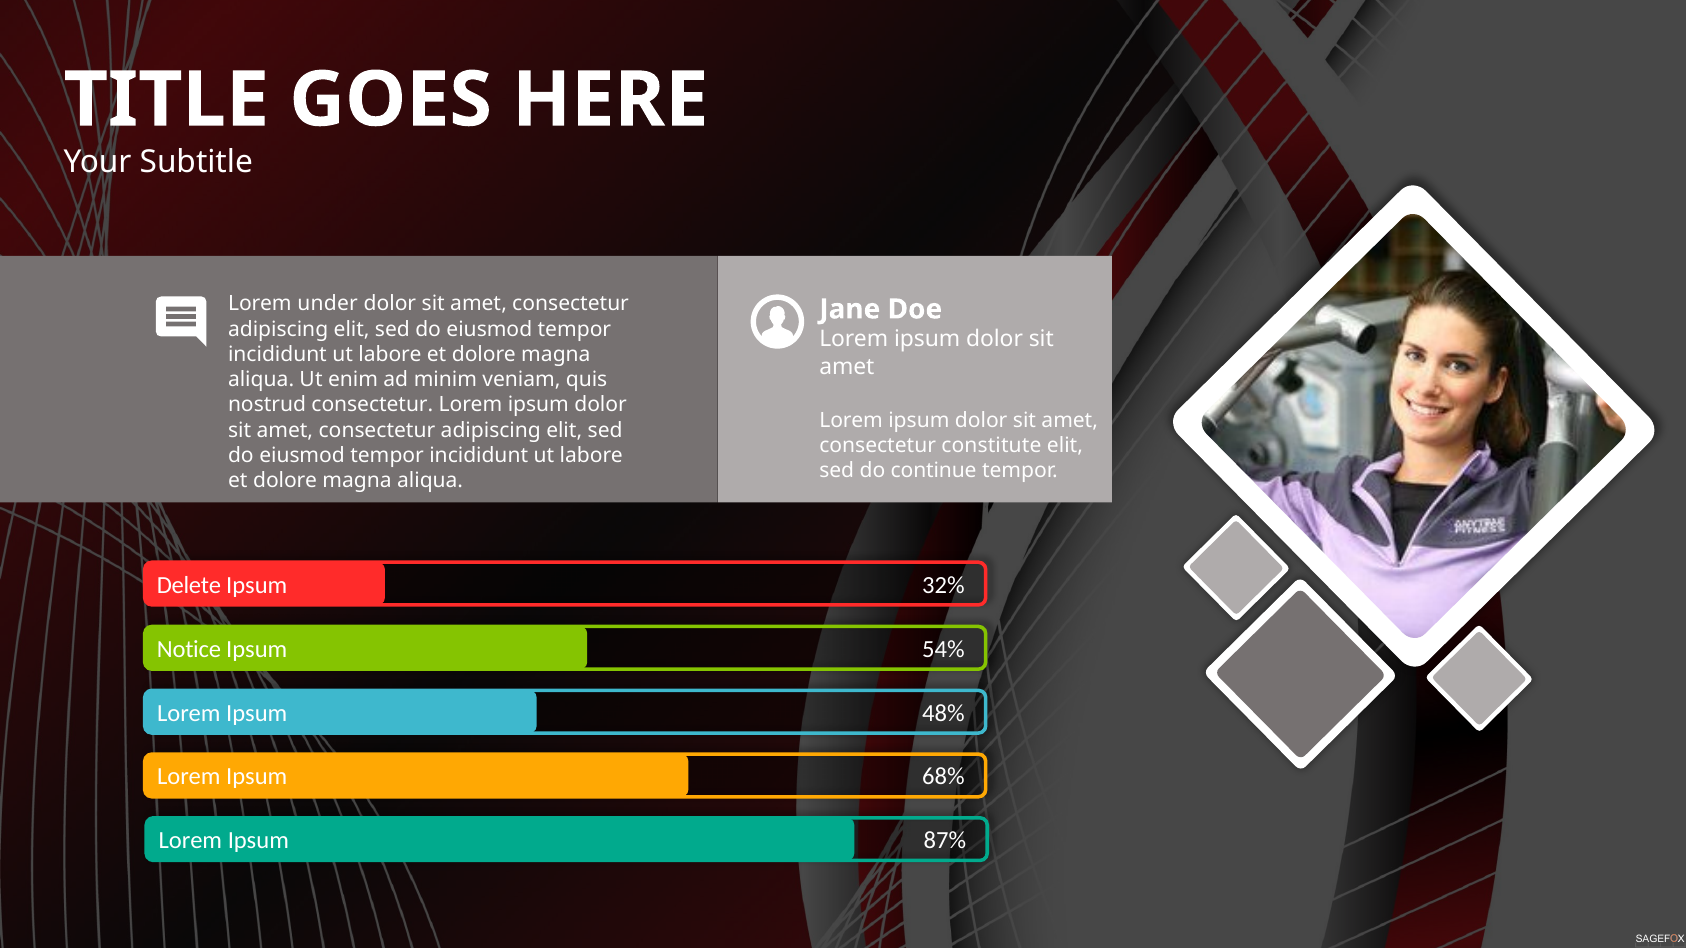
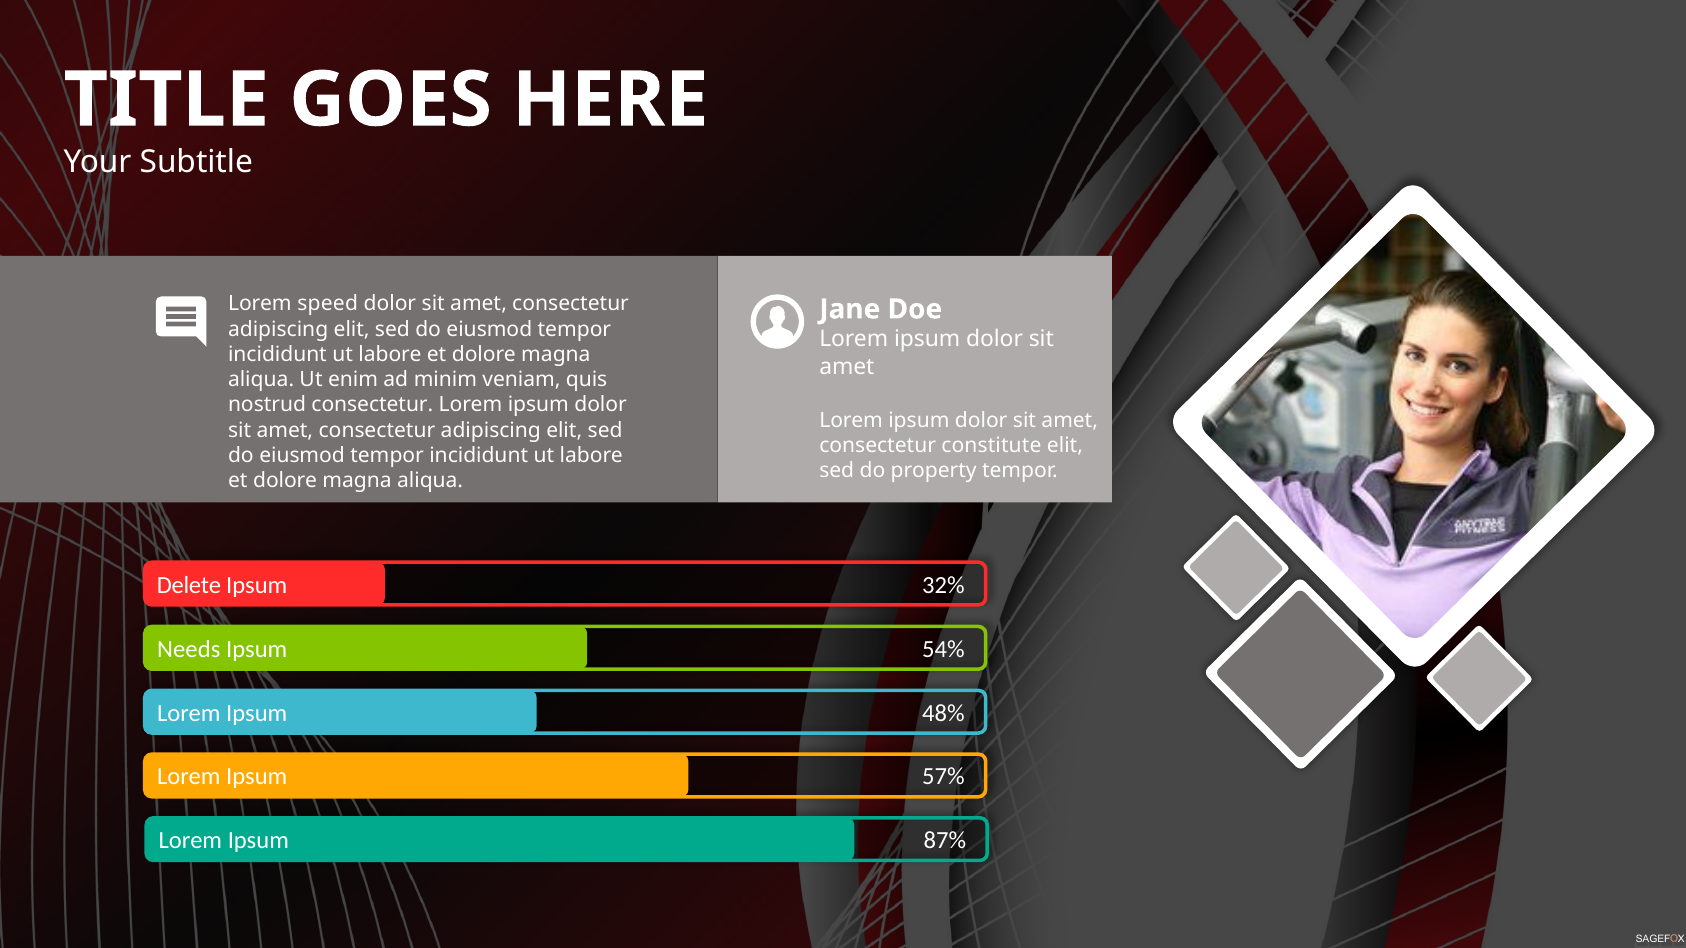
under: under -> speed (328, 304)
continue: continue -> property (934, 471)
Notice: Notice -> Needs (189, 649)
68%: 68% -> 57% (943, 777)
